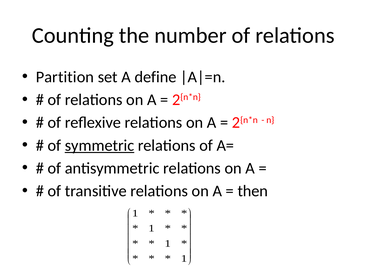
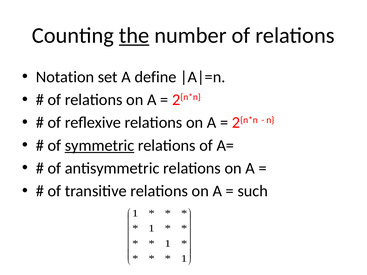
the underline: none -> present (134, 36)
Partition: Partition -> Notation (65, 77)
then: then -> such (253, 191)
